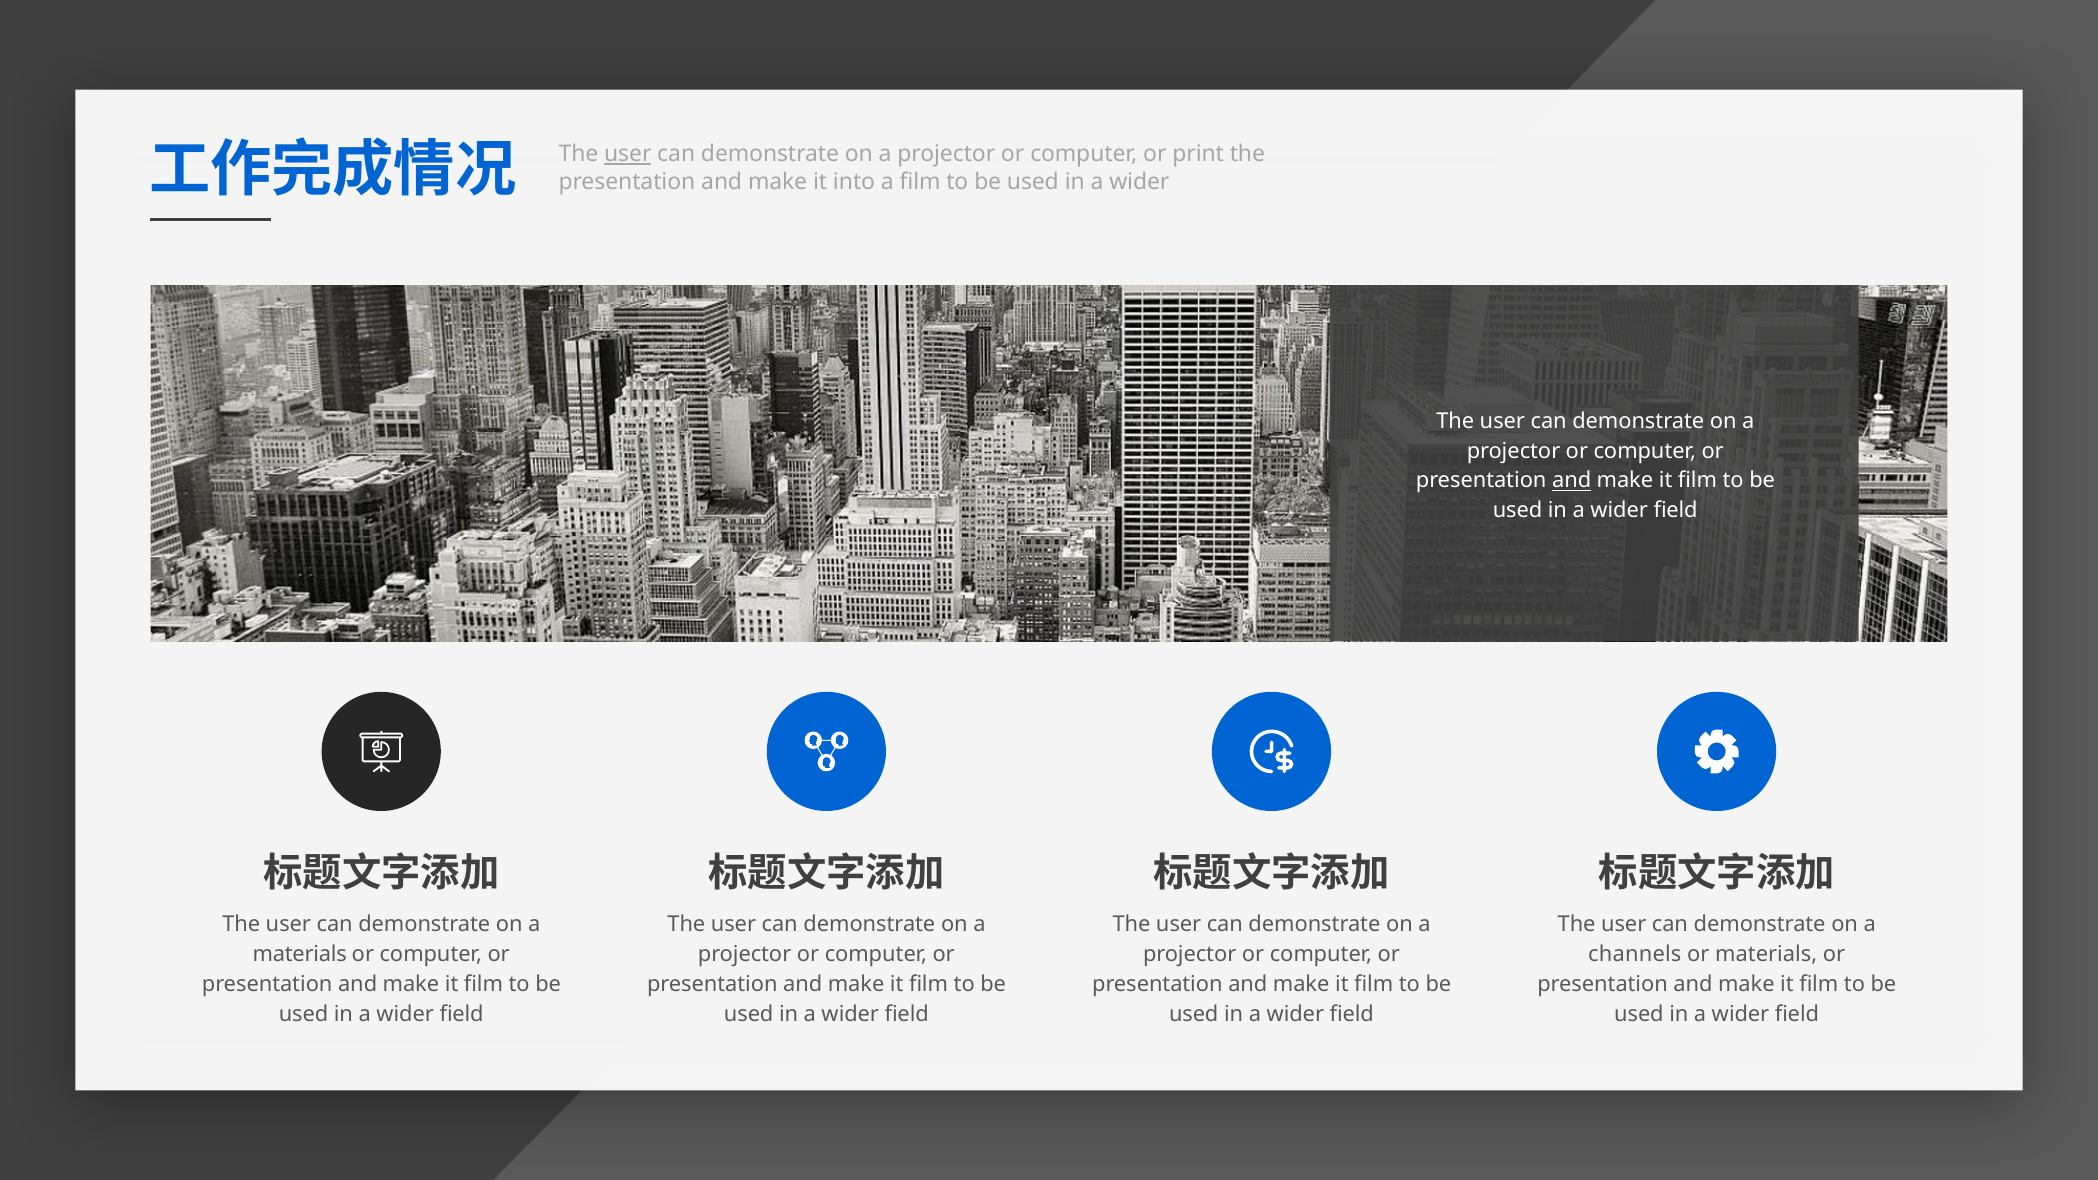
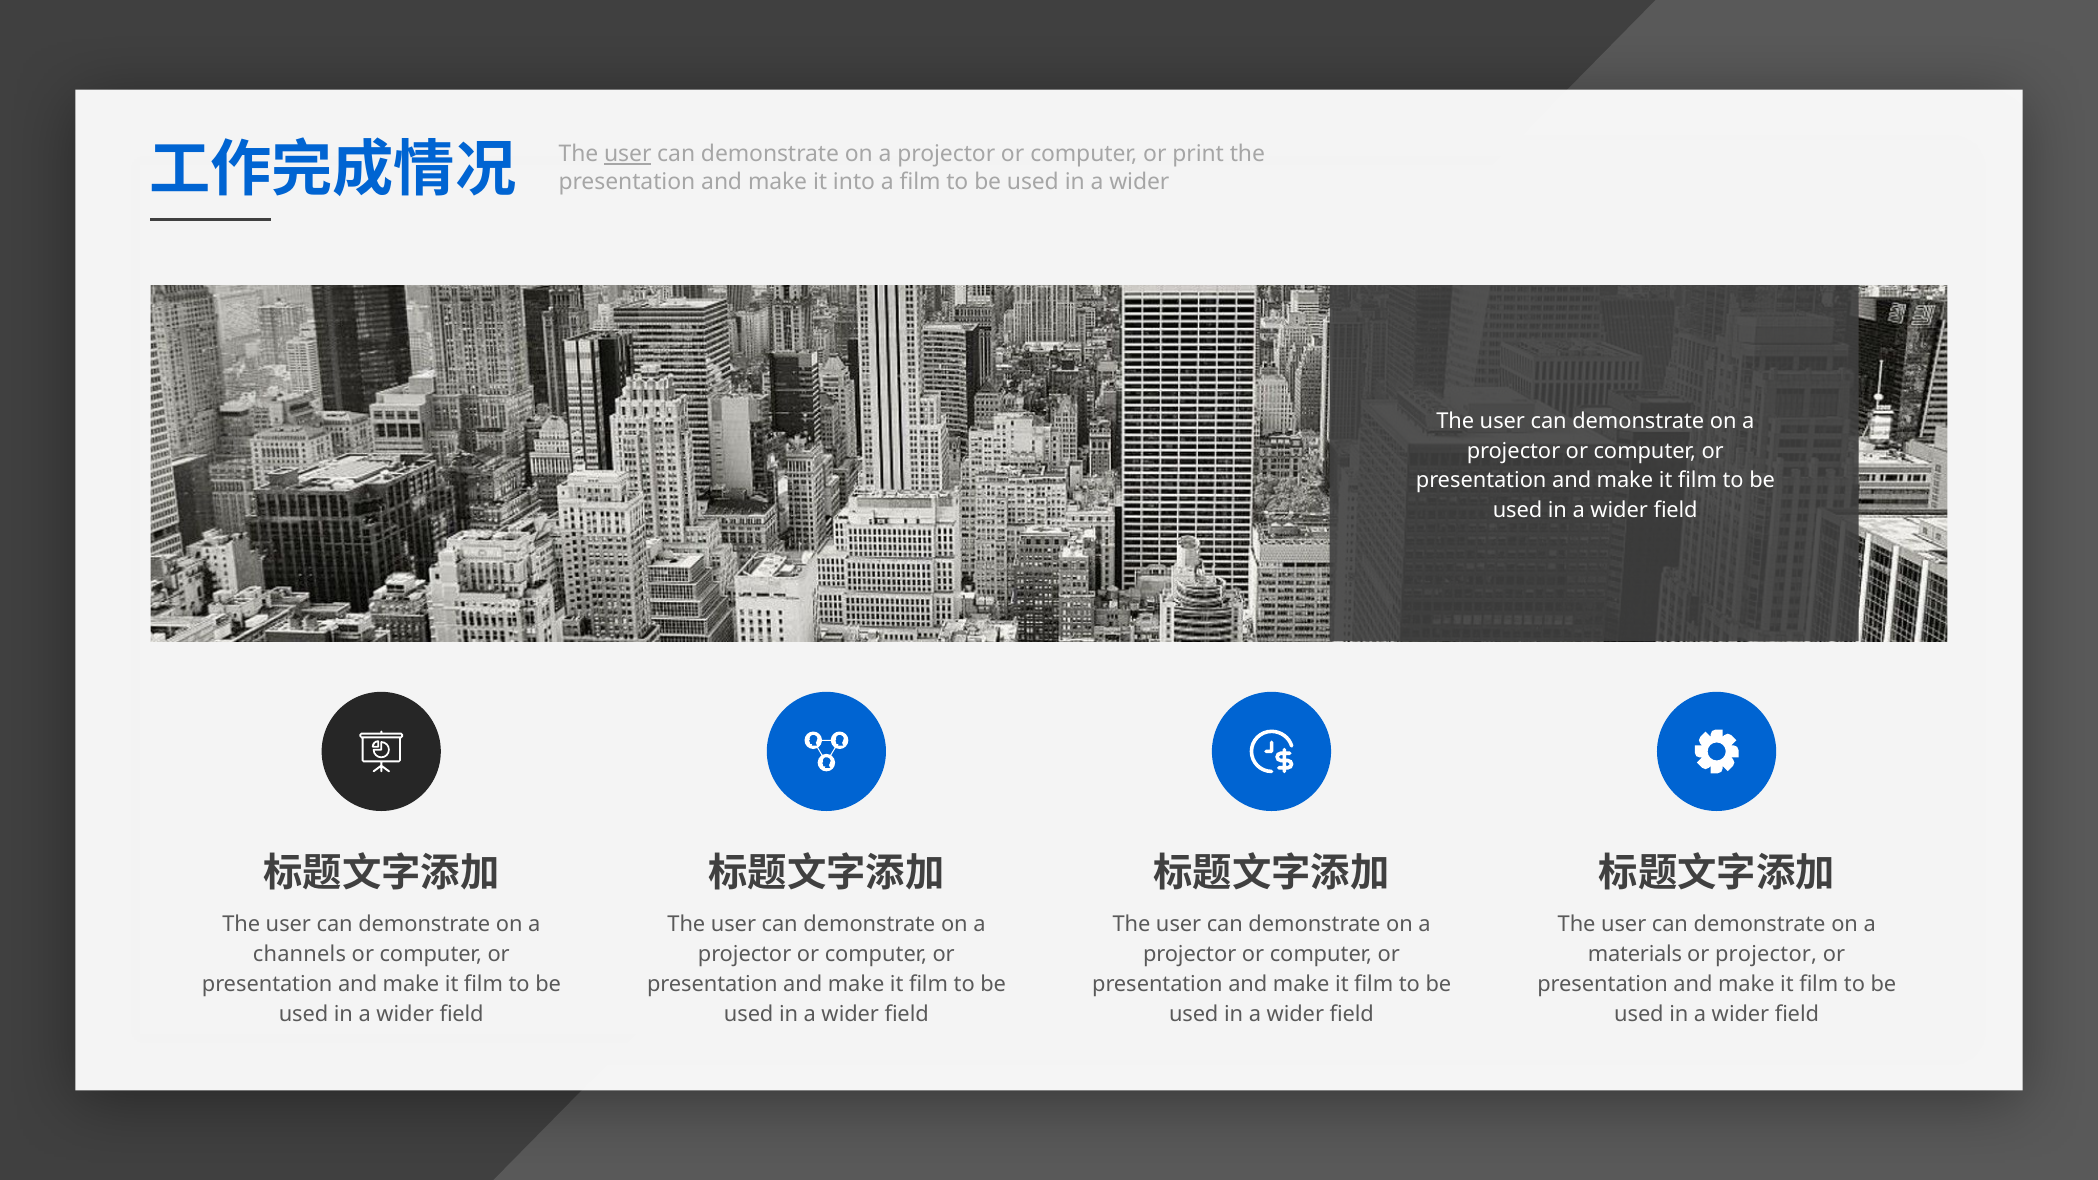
and underline: present -> none (1572, 481)
materials: materials -> channels (299, 954)
channels: channels -> materials (1635, 954)
or materials: materials -> projector (1766, 954)
